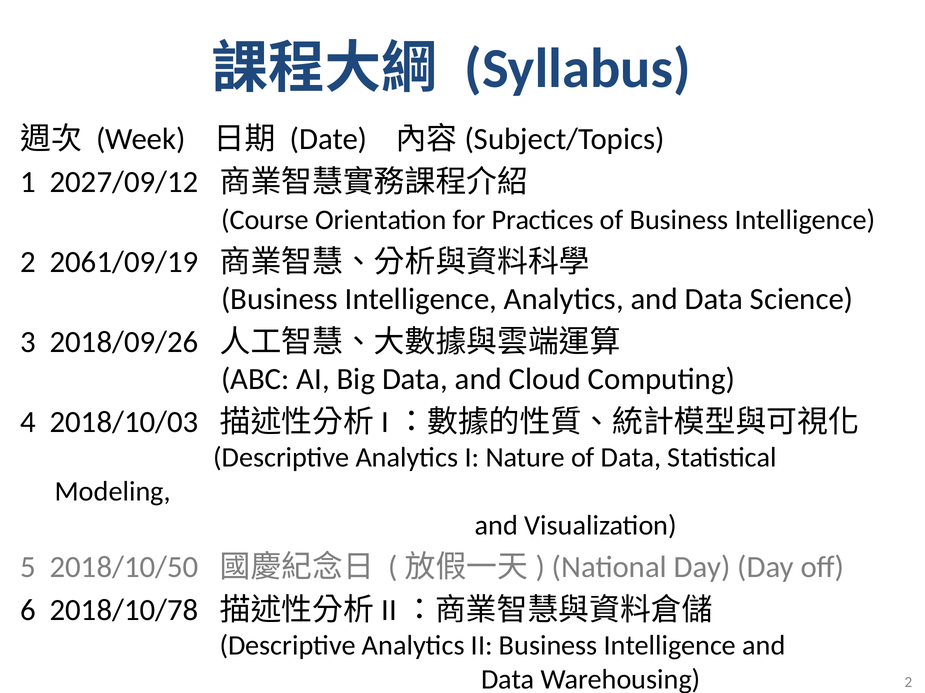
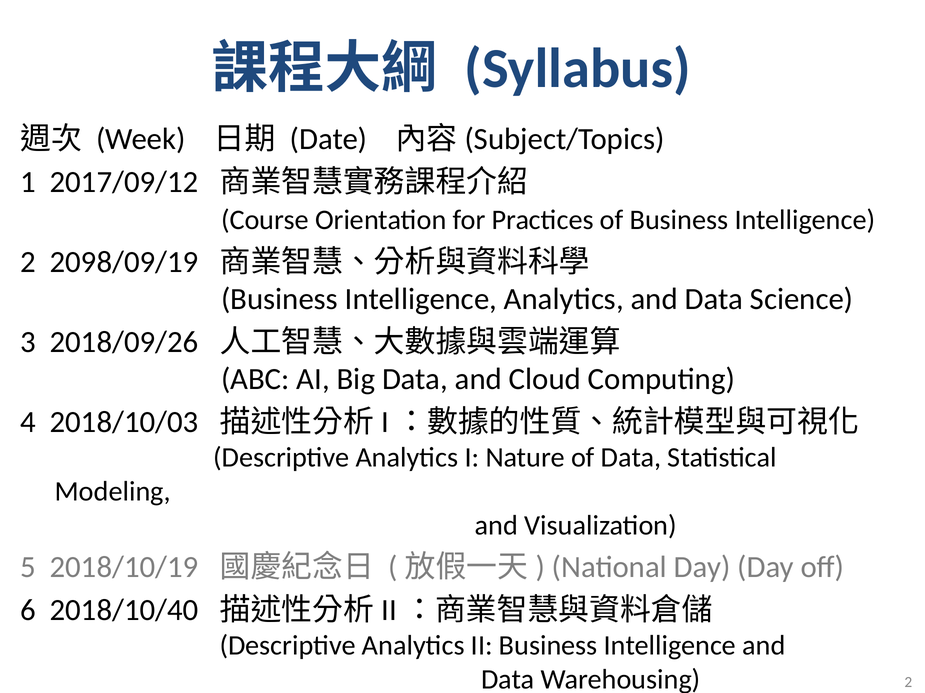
2027/09/12: 2027/09/12 -> 2017/09/12 (124, 182)
2061/09/19: 2061/09/19 -> 2098/09/19 (124, 262)
2018/10/50: 2018/10/50 -> 2018/10/19 (124, 568)
2018/10/78: 2018/10/78 -> 2018/10/40 (124, 611)
